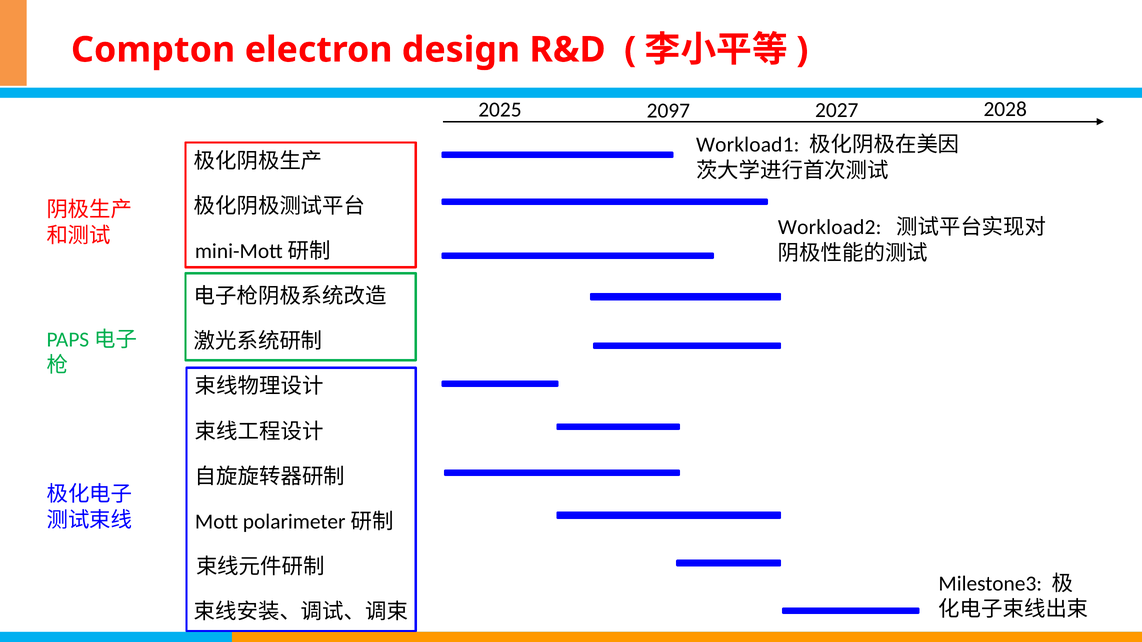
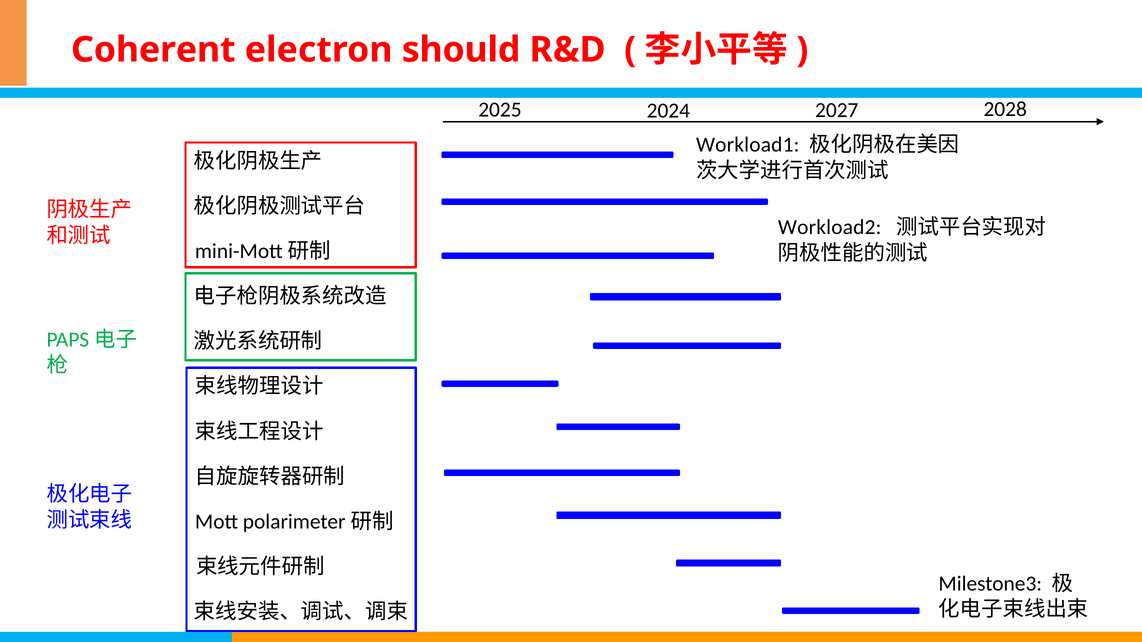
Compton: Compton -> Coherent (153, 50)
design: design -> should (461, 50)
2097: 2097 -> 2024 (668, 111)
